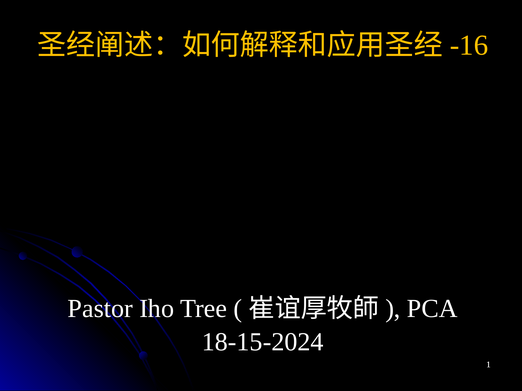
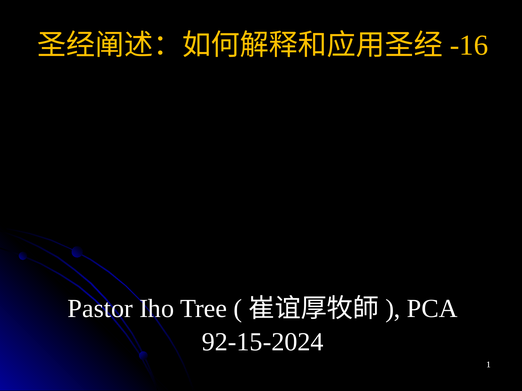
18-15-2024: 18-15-2024 -> 92-15-2024 (263, 342)
